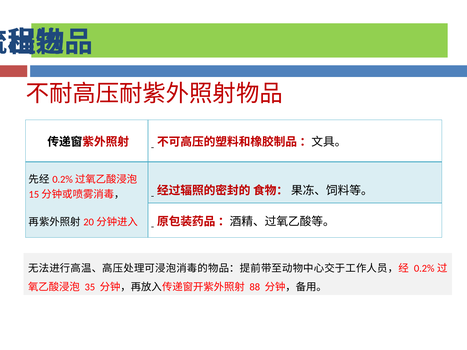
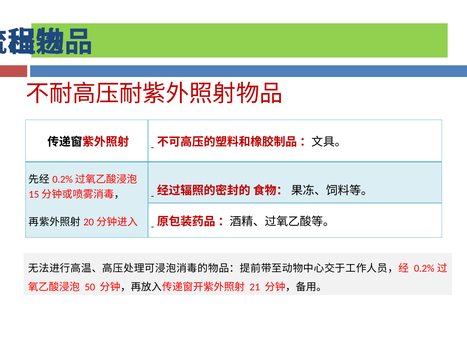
35: 35 -> 50 (90, 287)
88: 88 -> 21 (255, 287)
